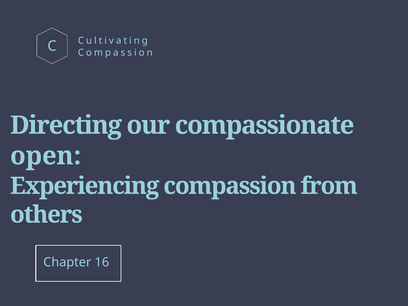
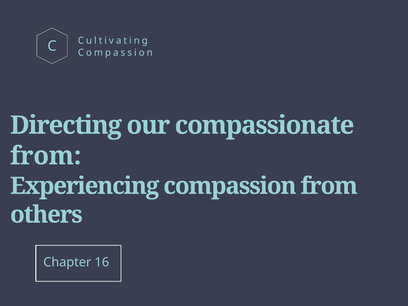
open: open -> from (46, 156)
